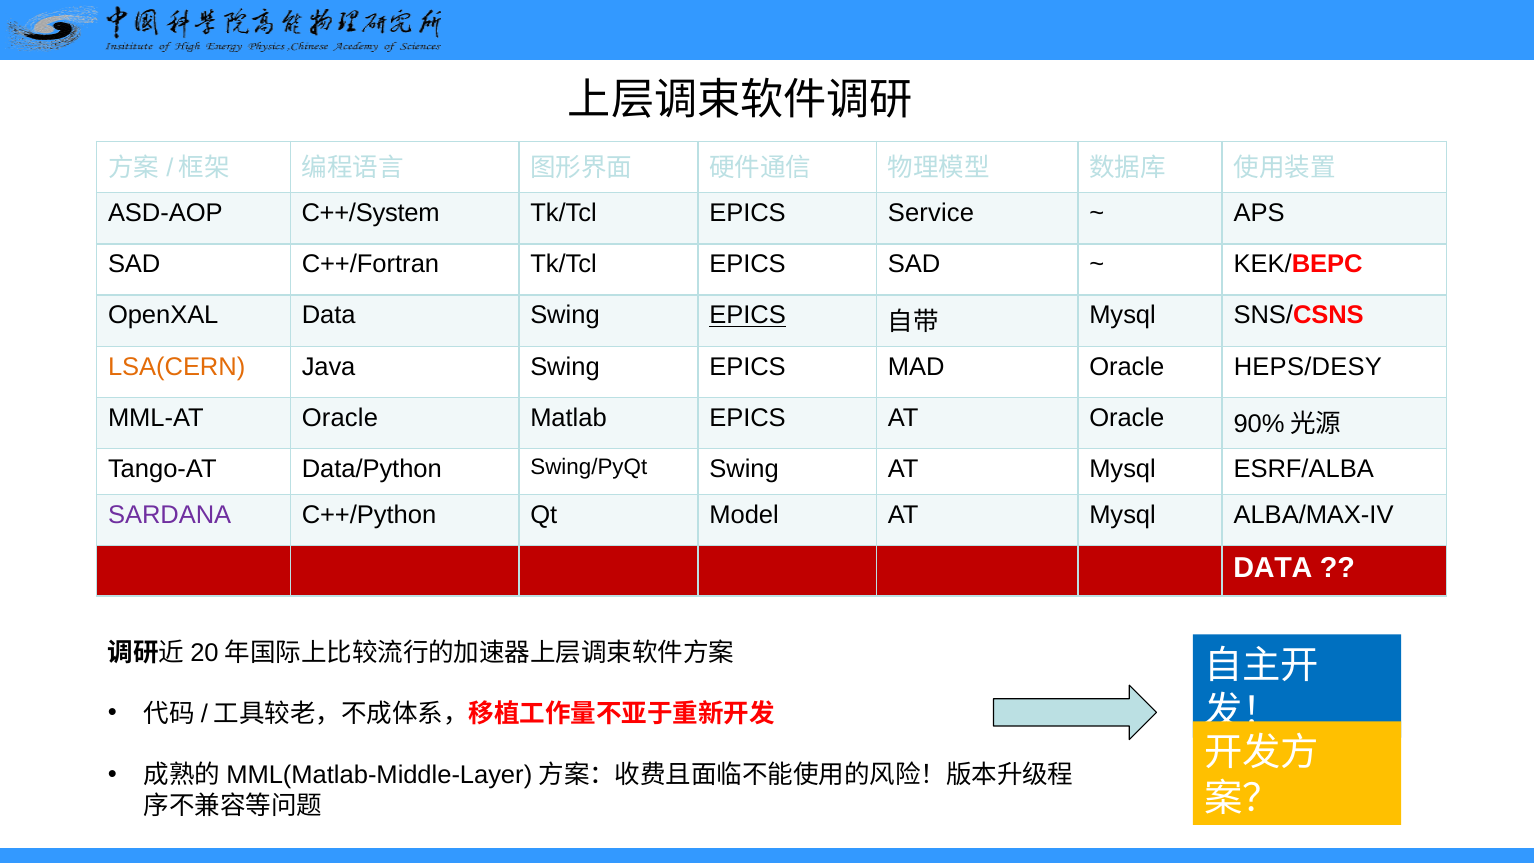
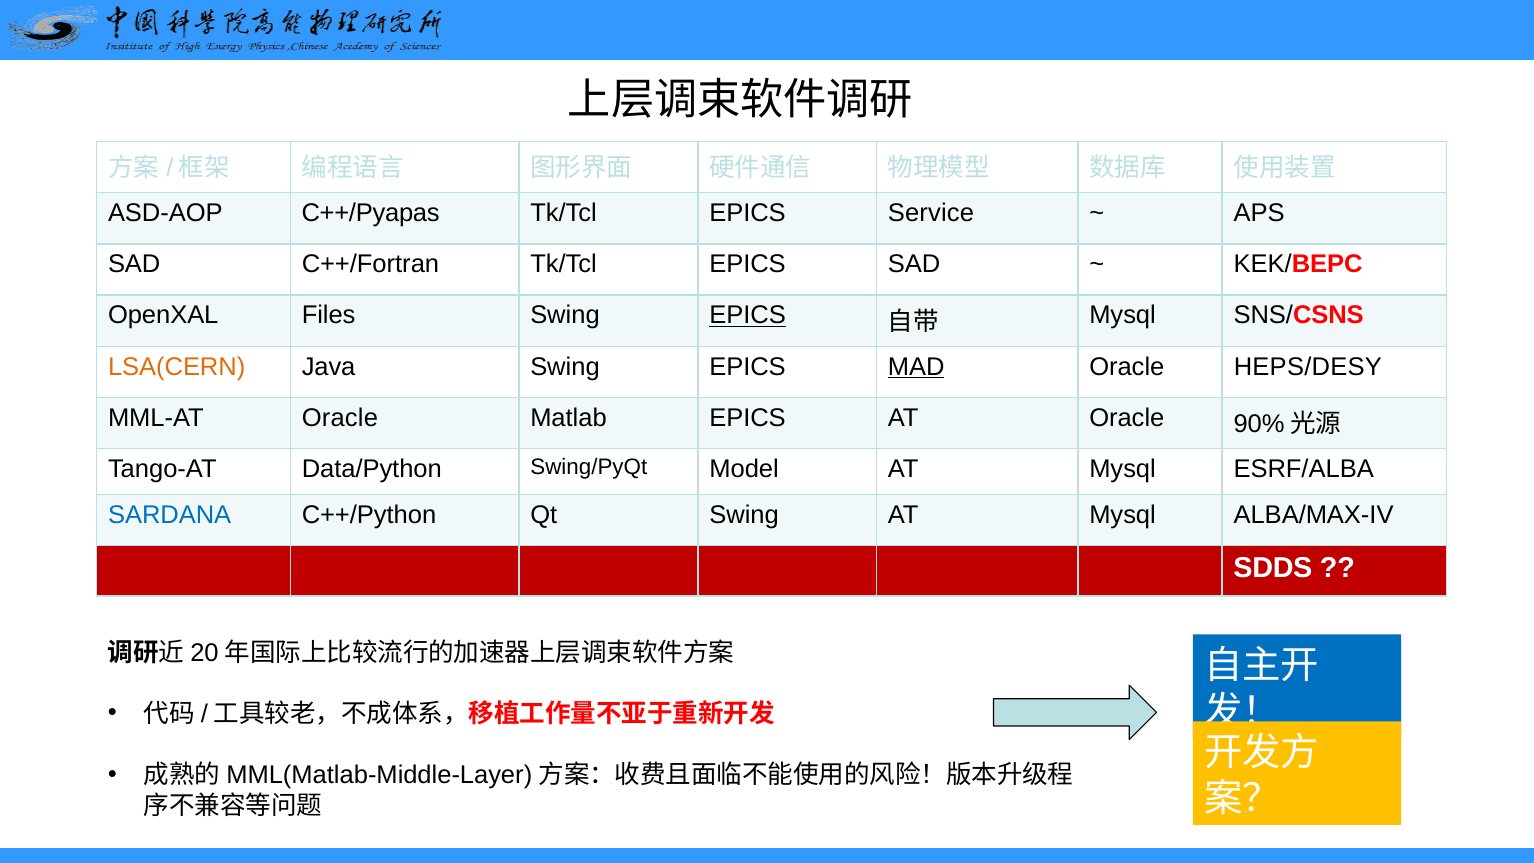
C++/System: C++/System -> C++/Pyapas (371, 213)
OpenXAL Data: Data -> Files (329, 315)
MAD underline: none -> present (916, 367)
Swing/PyQt Swing: Swing -> Model (744, 469)
SARDANA colour: purple -> blue (170, 515)
Qt Model: Model -> Swing (744, 515)
DATA: DATA -> SDDS (1273, 568)
